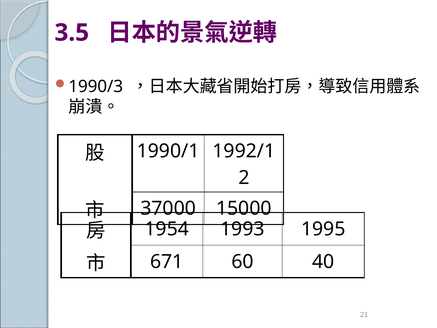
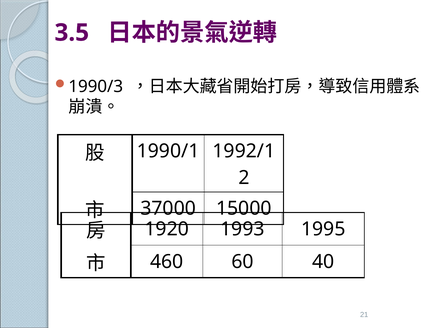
1954: 1954 -> 1920 (167, 229)
671: 671 -> 460 (167, 261)
